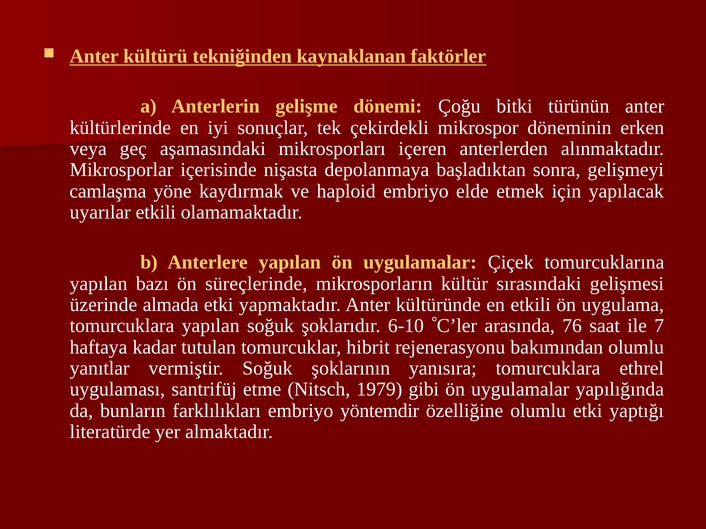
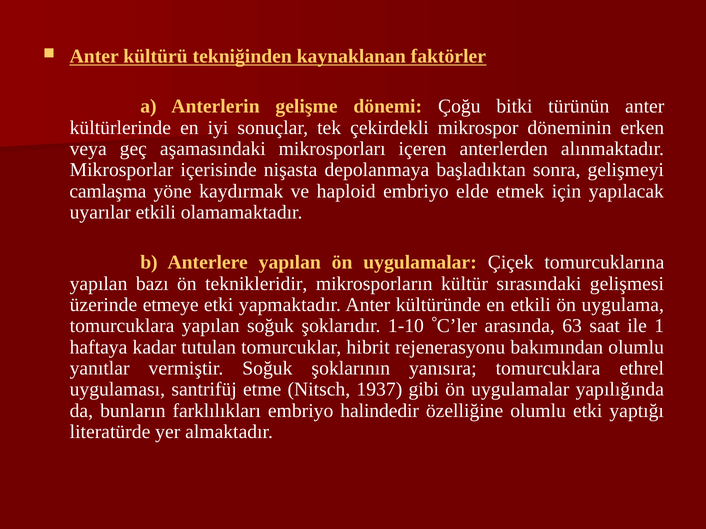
süreçlerinde: süreçlerinde -> teknikleridir (256, 284)
almada: almada -> etmeye (171, 305)
6-10: 6-10 -> 1-10 (406, 326)
76: 76 -> 63 (572, 326)
7: 7 -> 1 (659, 326)
1979: 1979 -> 1937 (379, 390)
yöntemdir: yöntemdir -> halindedir (380, 411)
